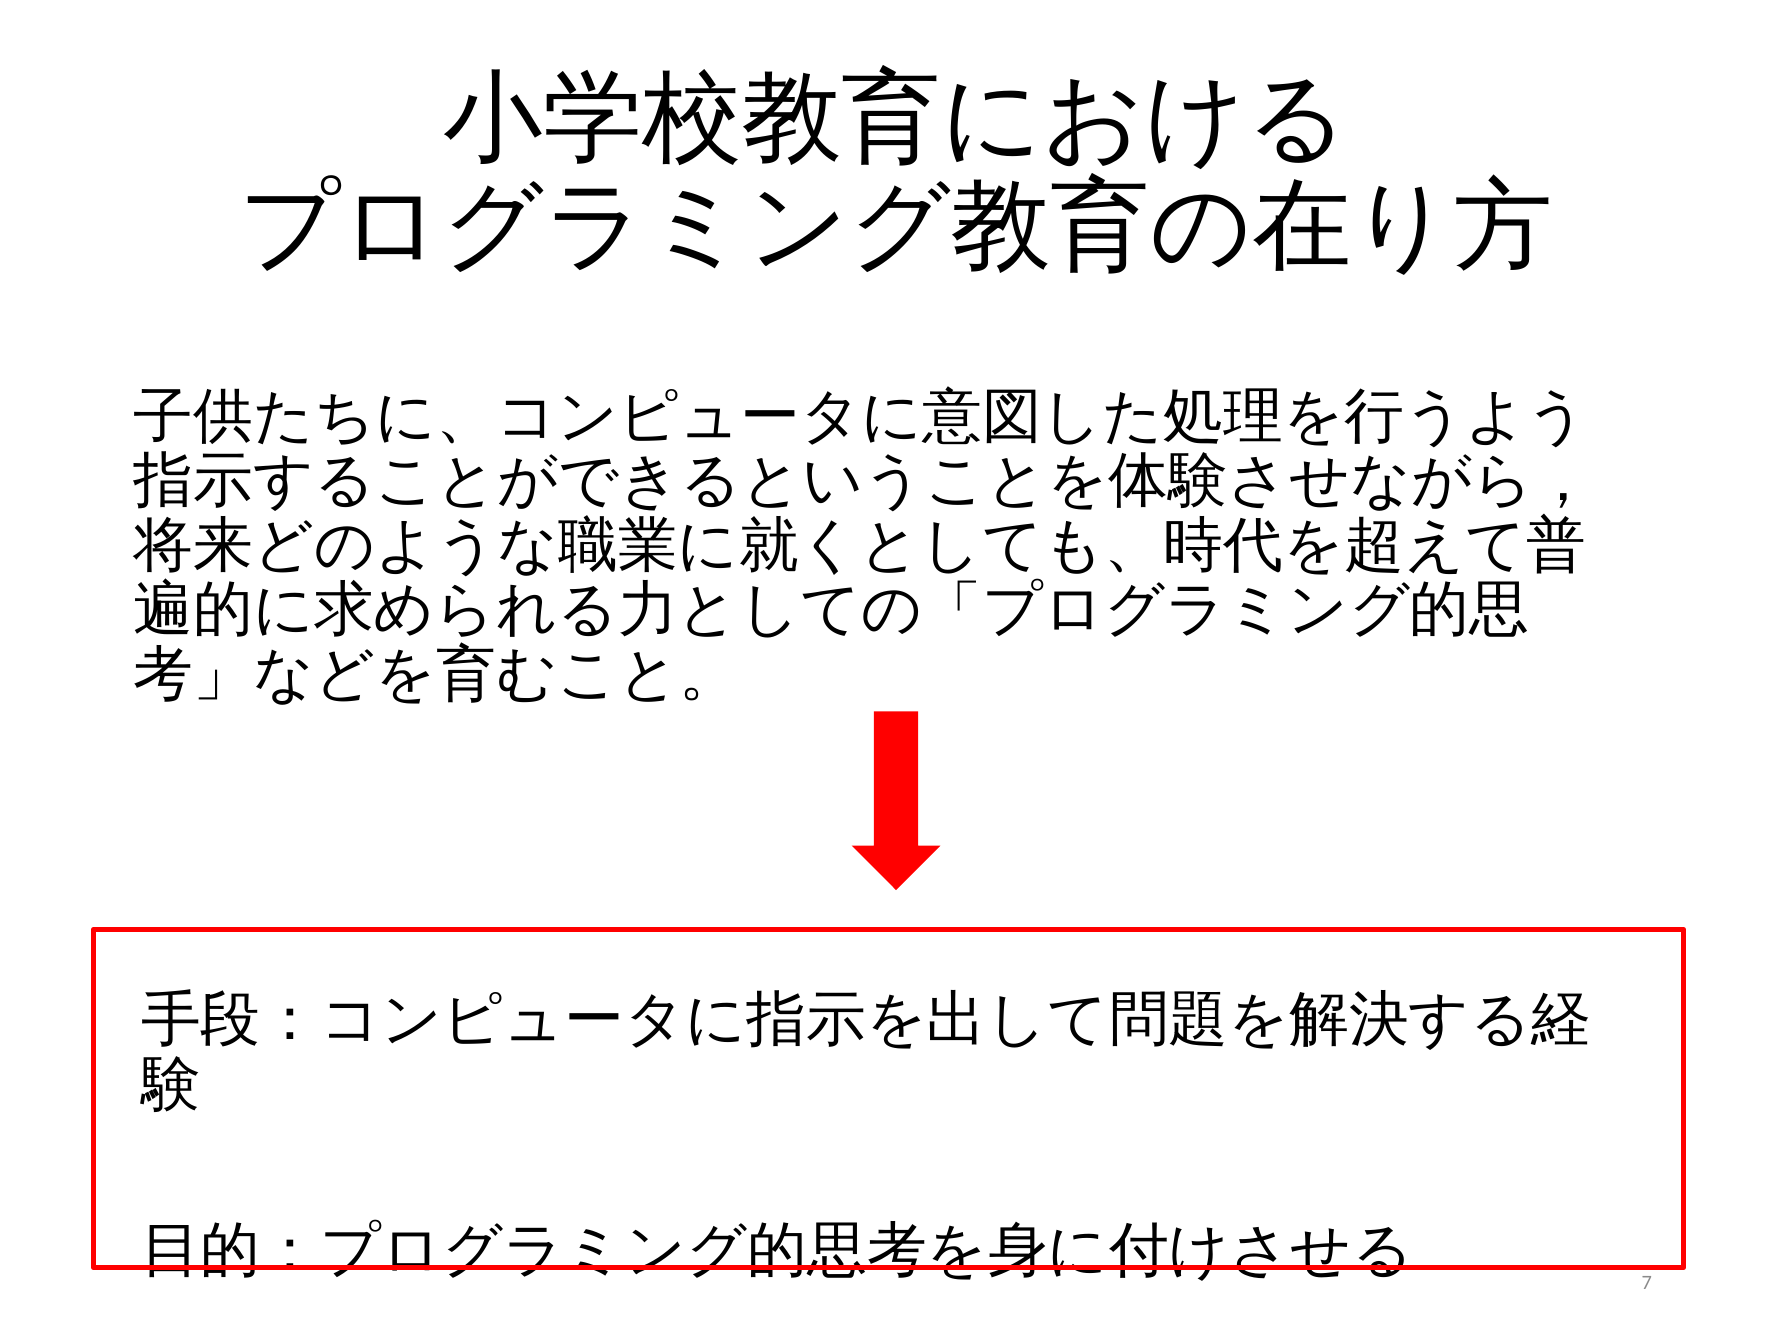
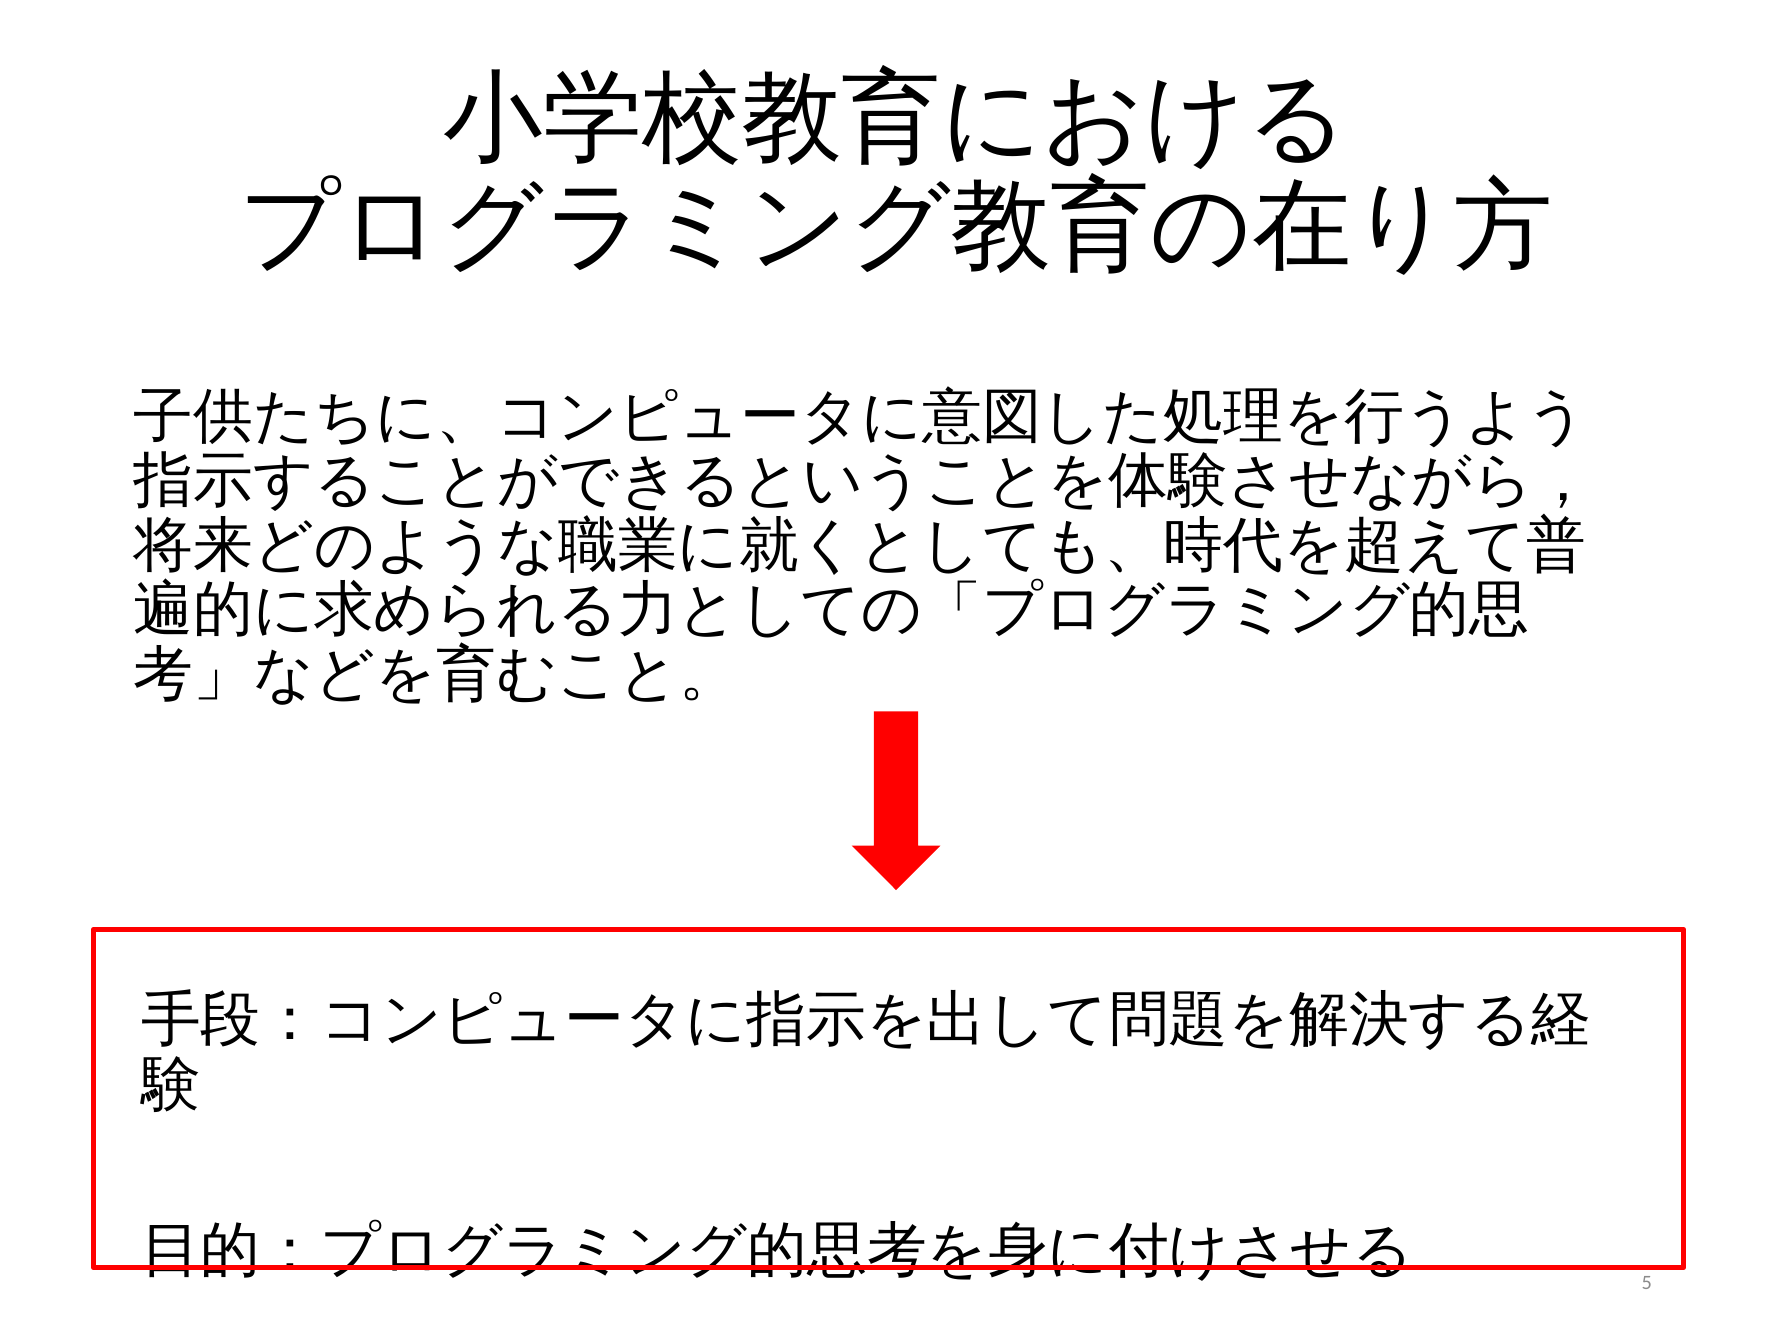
7: 7 -> 5 (1647, 1283)
